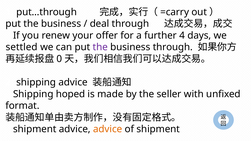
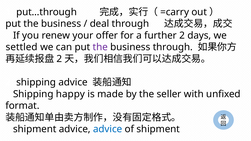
further 4: 4 -> 2 (182, 36)
0: 0 -> 2 (59, 59)
hoped: hoped -> happy (70, 94)
advice colour: orange -> blue (108, 129)
